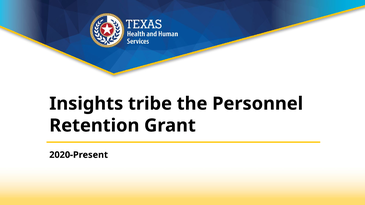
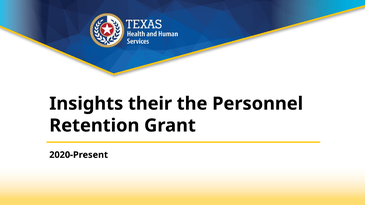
tribe: tribe -> their (150, 104)
